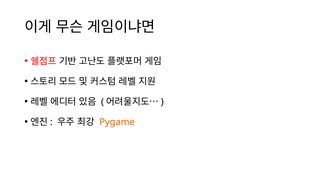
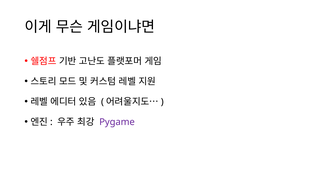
Pygame colour: orange -> purple (117, 122)
